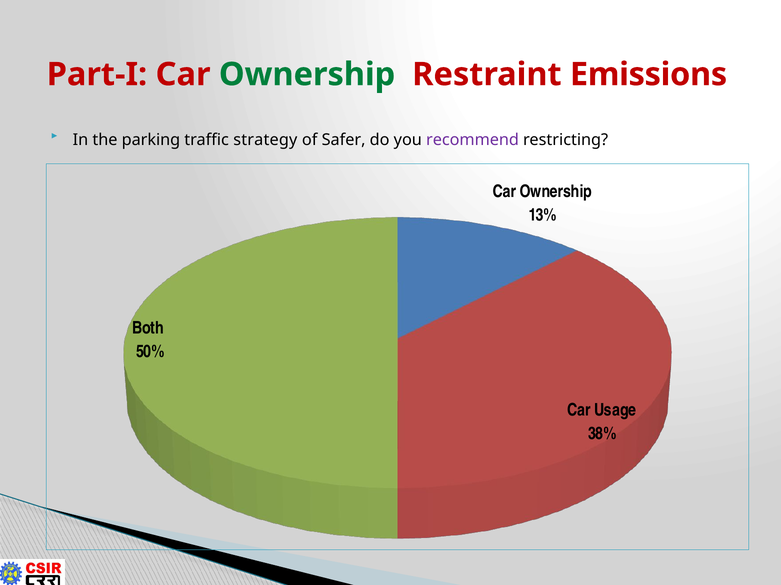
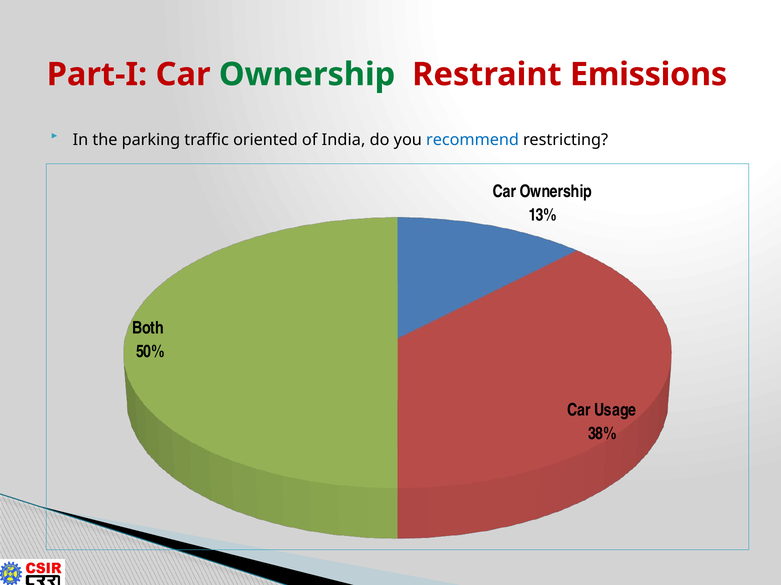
strategy: strategy -> oriented (265, 140)
Safer: Safer -> India (344, 140)
recommend colour: purple -> blue (473, 140)
